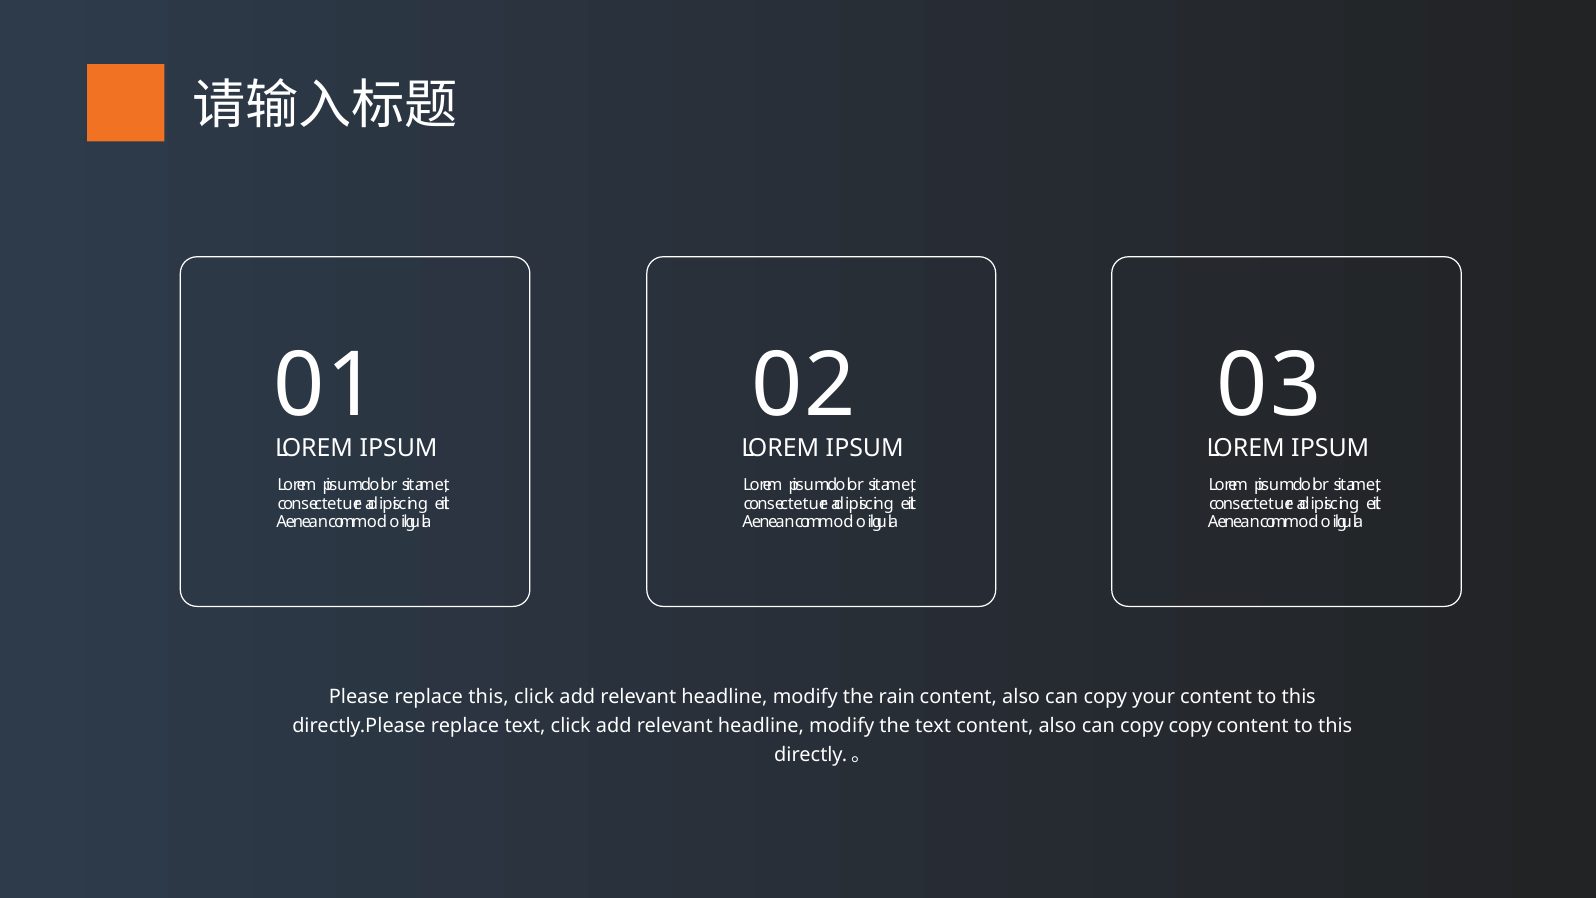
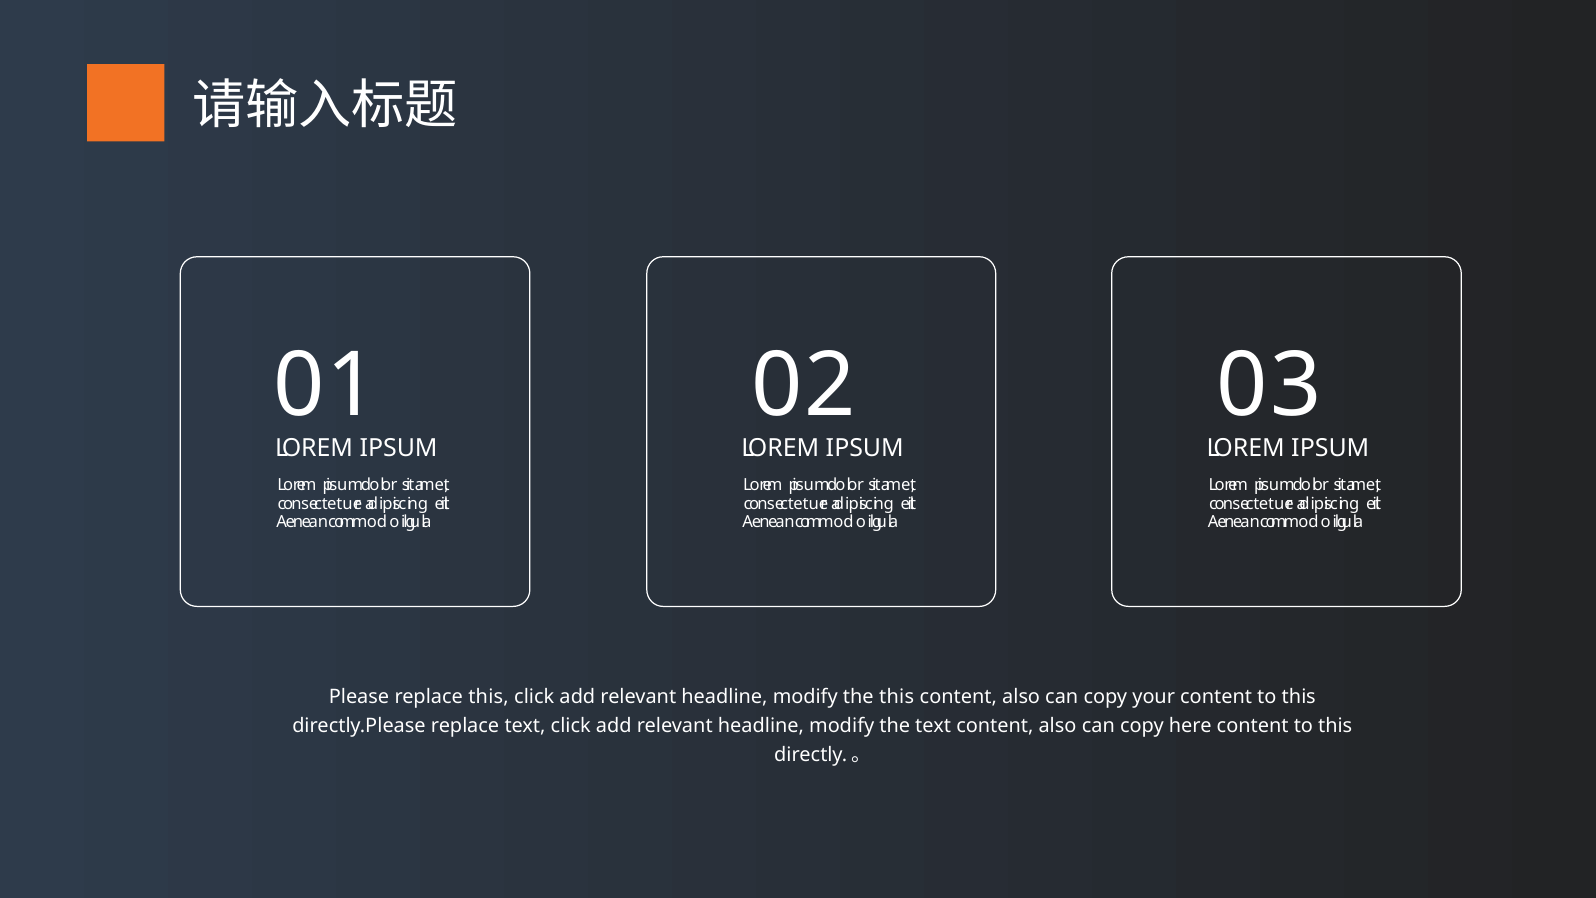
the rain: rain -> this (897, 697)
copy copy: copy -> here (1190, 726)
